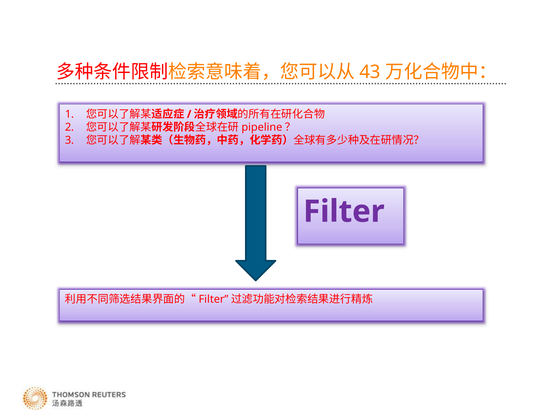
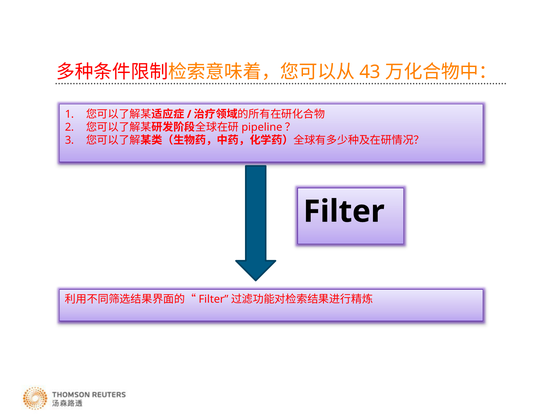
Filter colour: purple -> black (344, 212)
